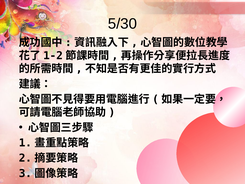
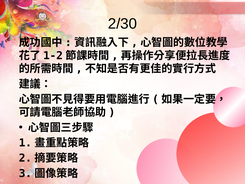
5/30: 5/30 -> 2/30 (122, 24)
